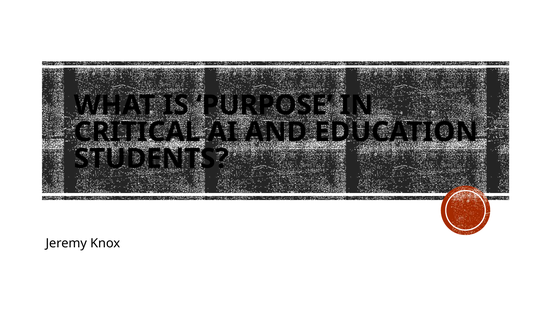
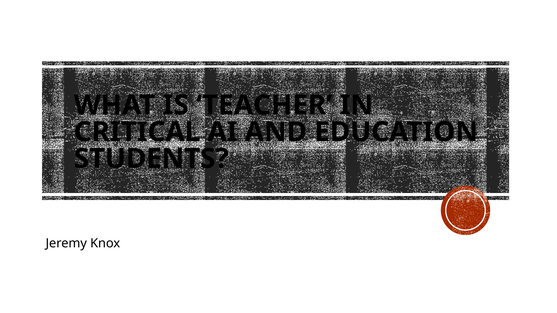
PURPOSE: PURPOSE -> TEACHER (264, 105)
